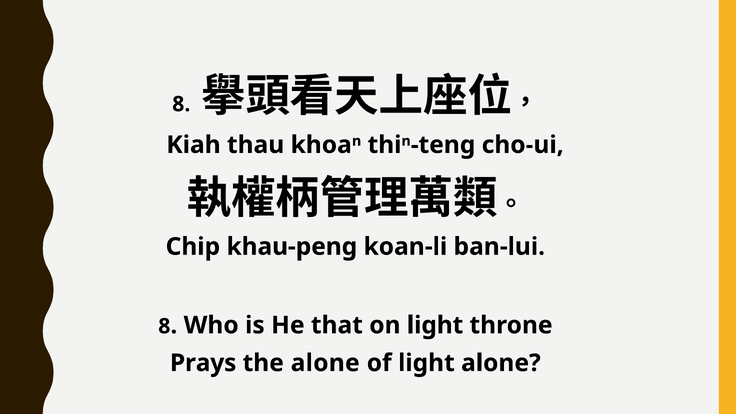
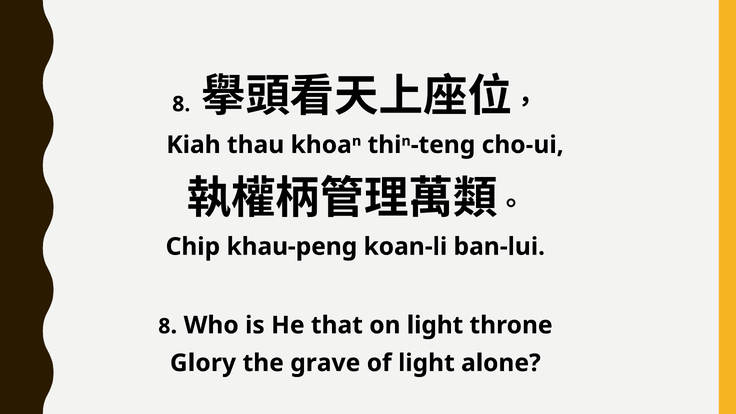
Prays: Prays -> Glory (203, 363)
the alone: alone -> grave (325, 363)
